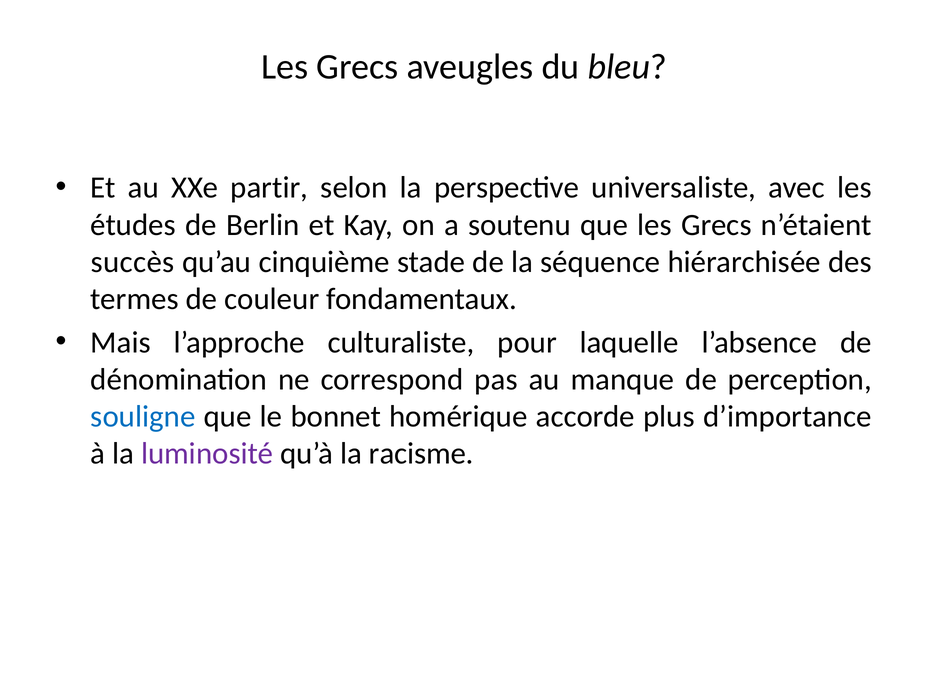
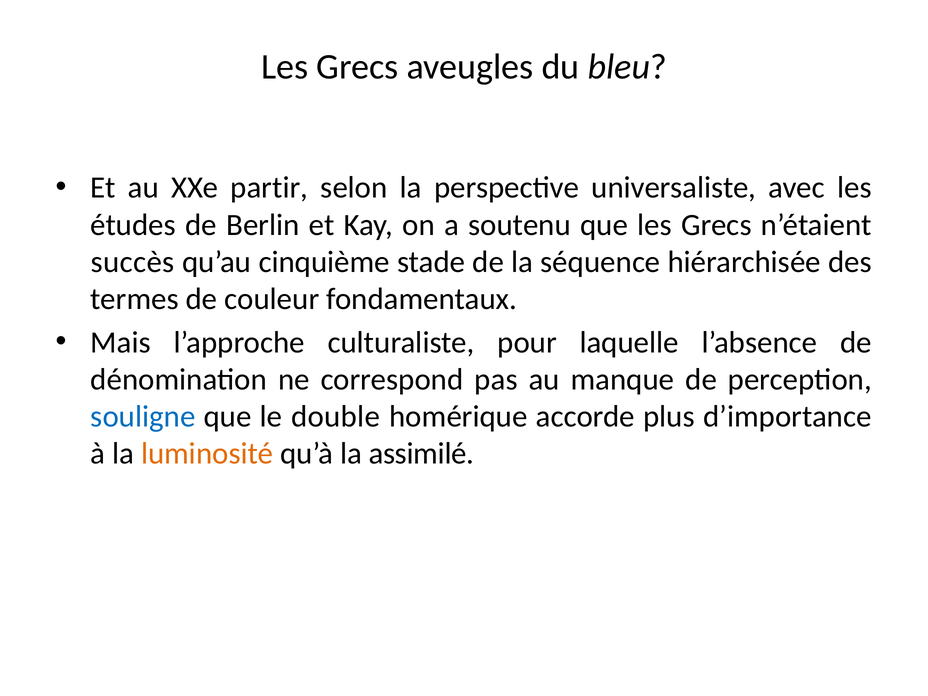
bonnet: bonnet -> double (336, 417)
luminosité colour: purple -> orange (207, 454)
racisme: racisme -> assimilé (421, 454)
